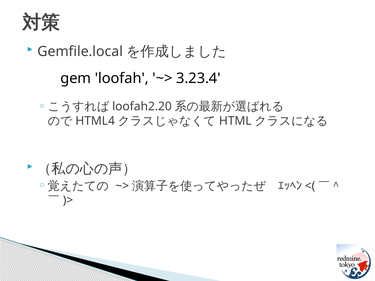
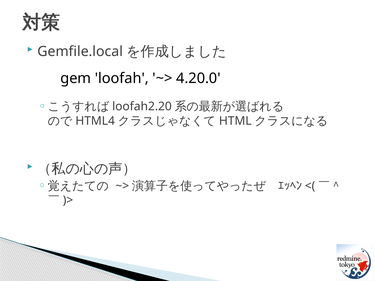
3.23.4: 3.23.4 -> 4.20.0 (198, 78)
